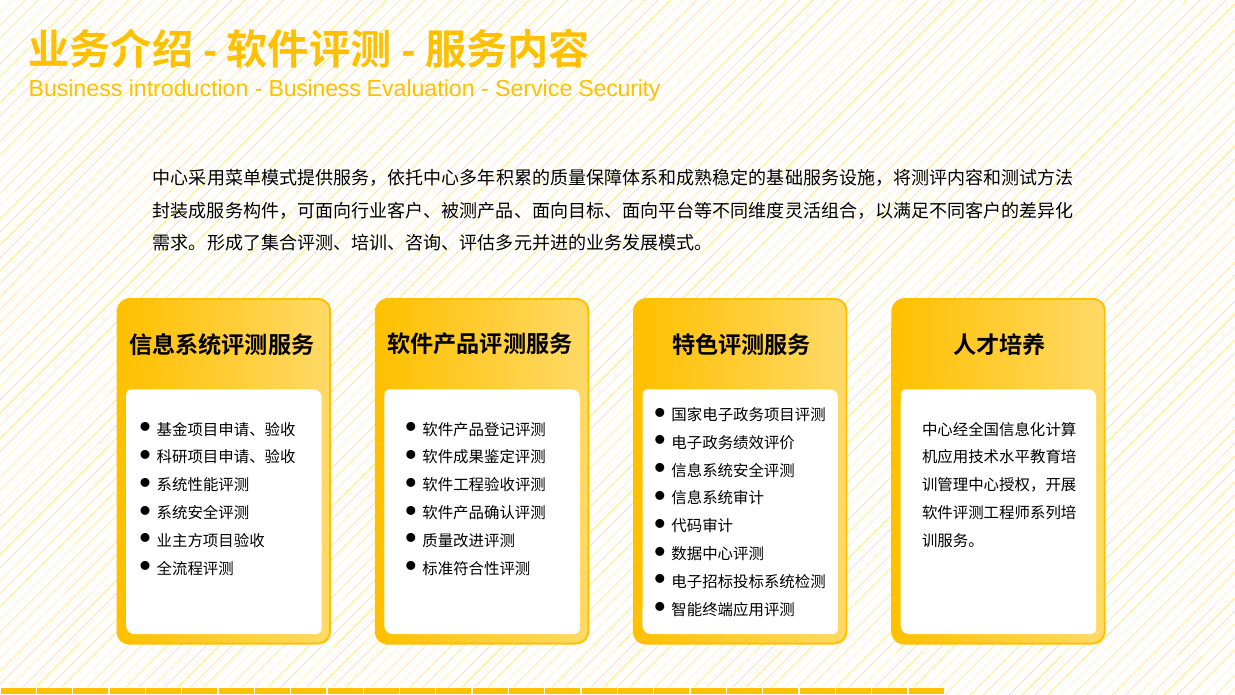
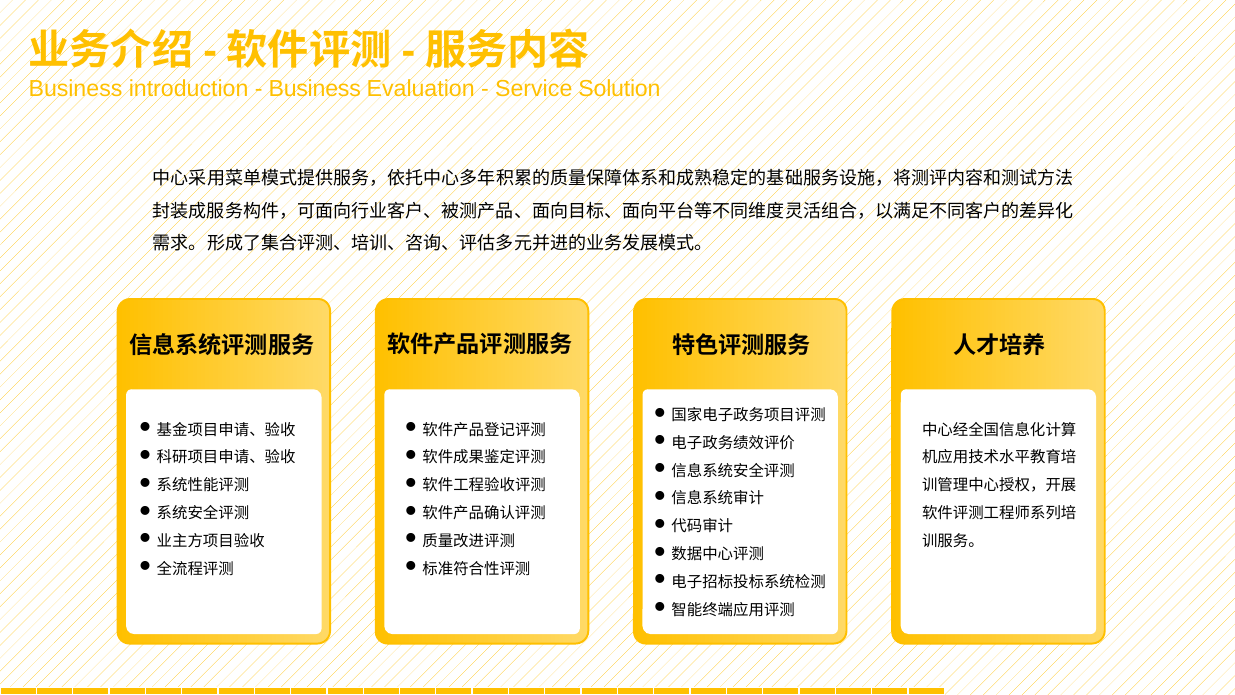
Security: Security -> Solution (619, 89)
